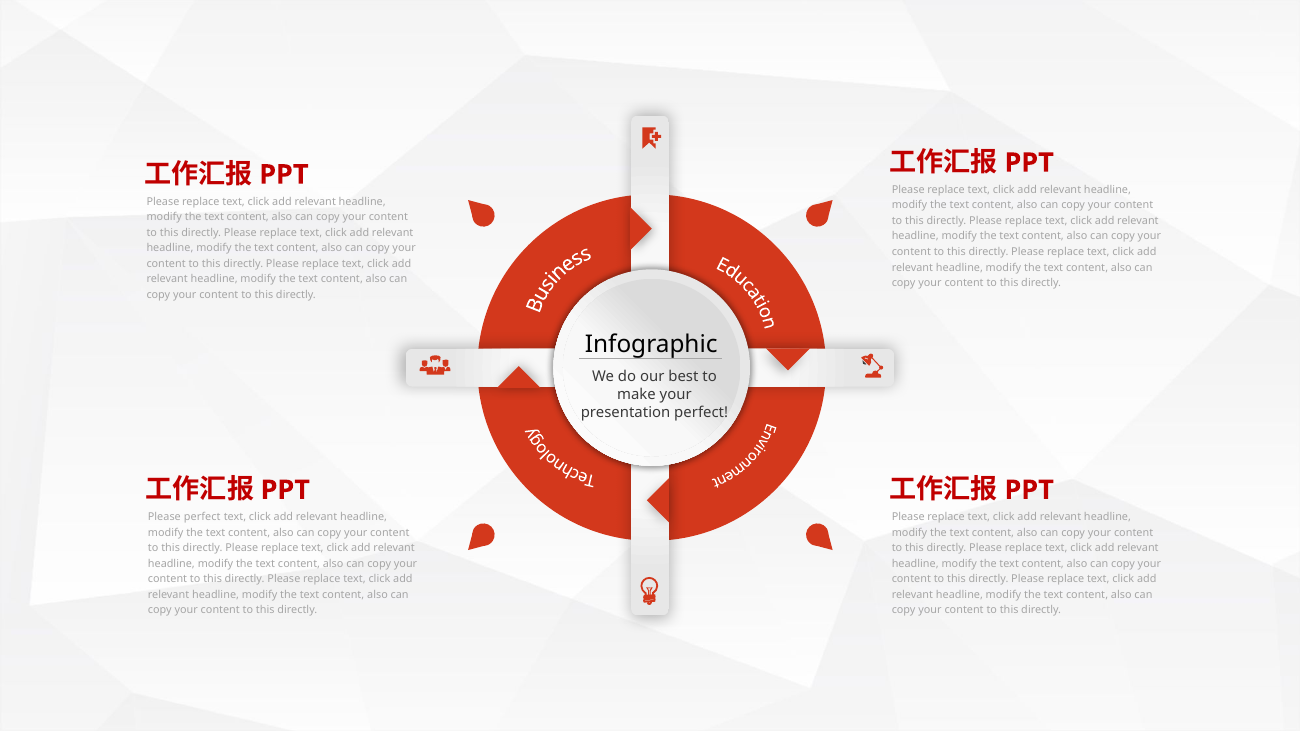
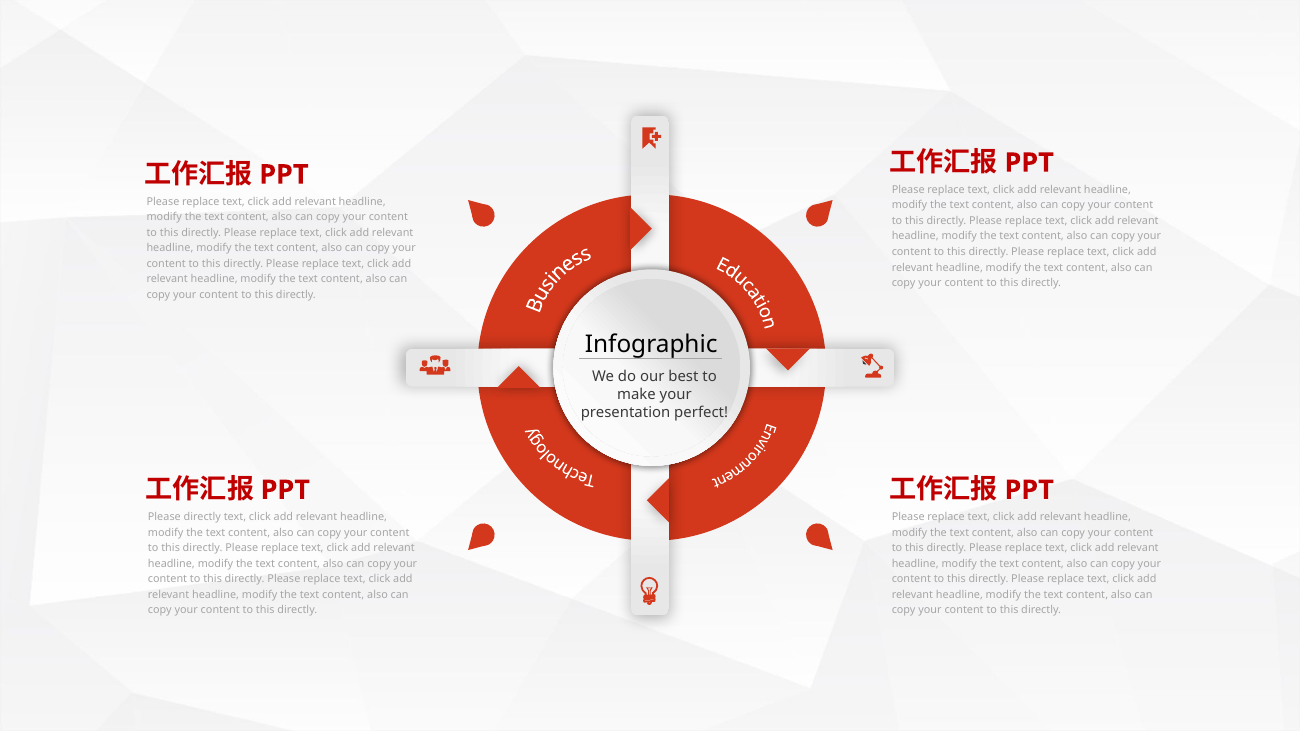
Please perfect: perfect -> directly (202, 517)
